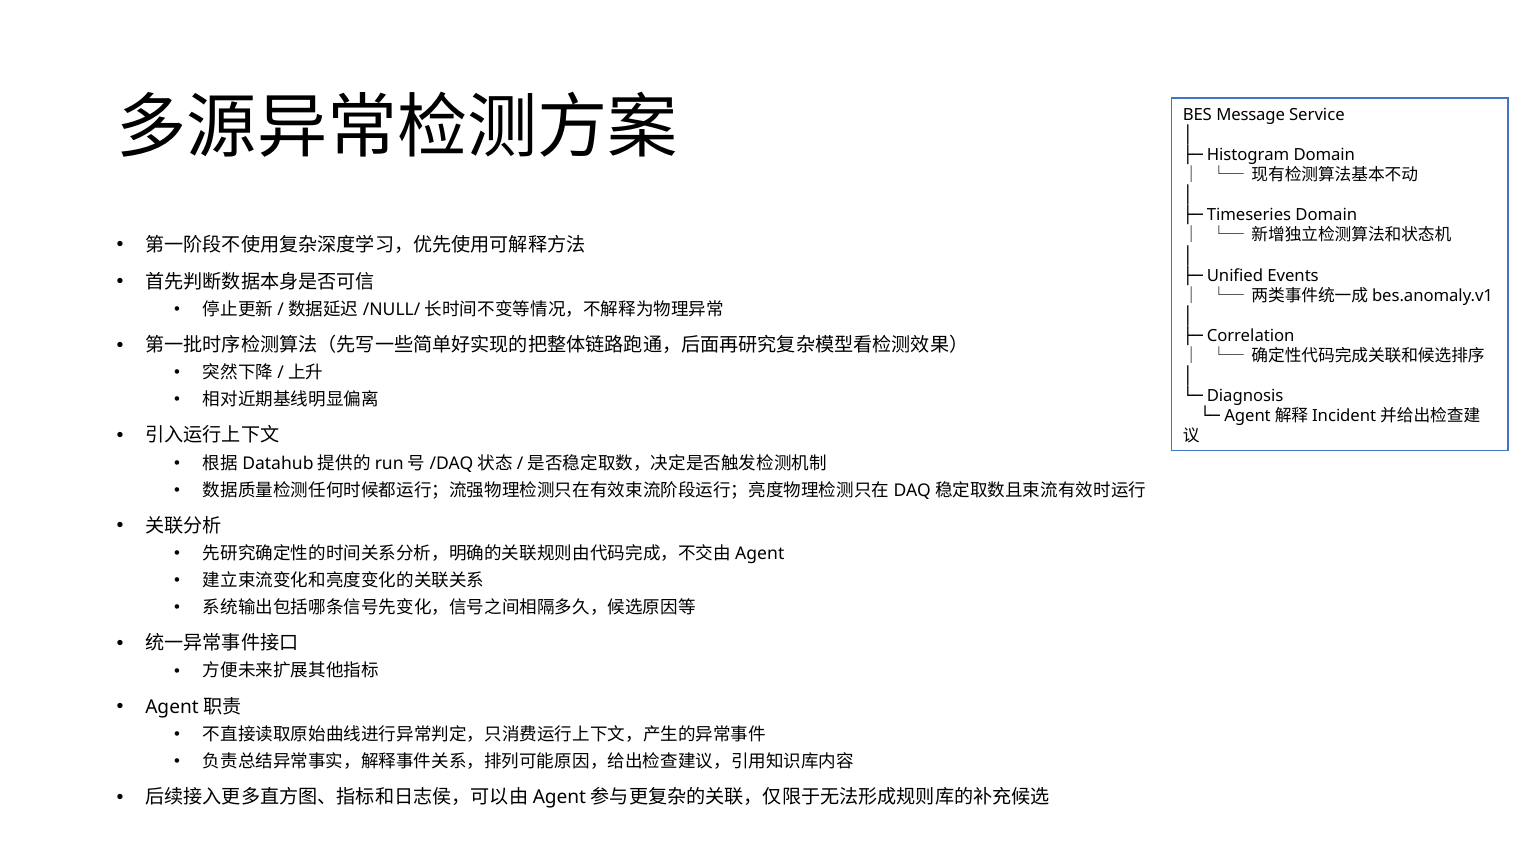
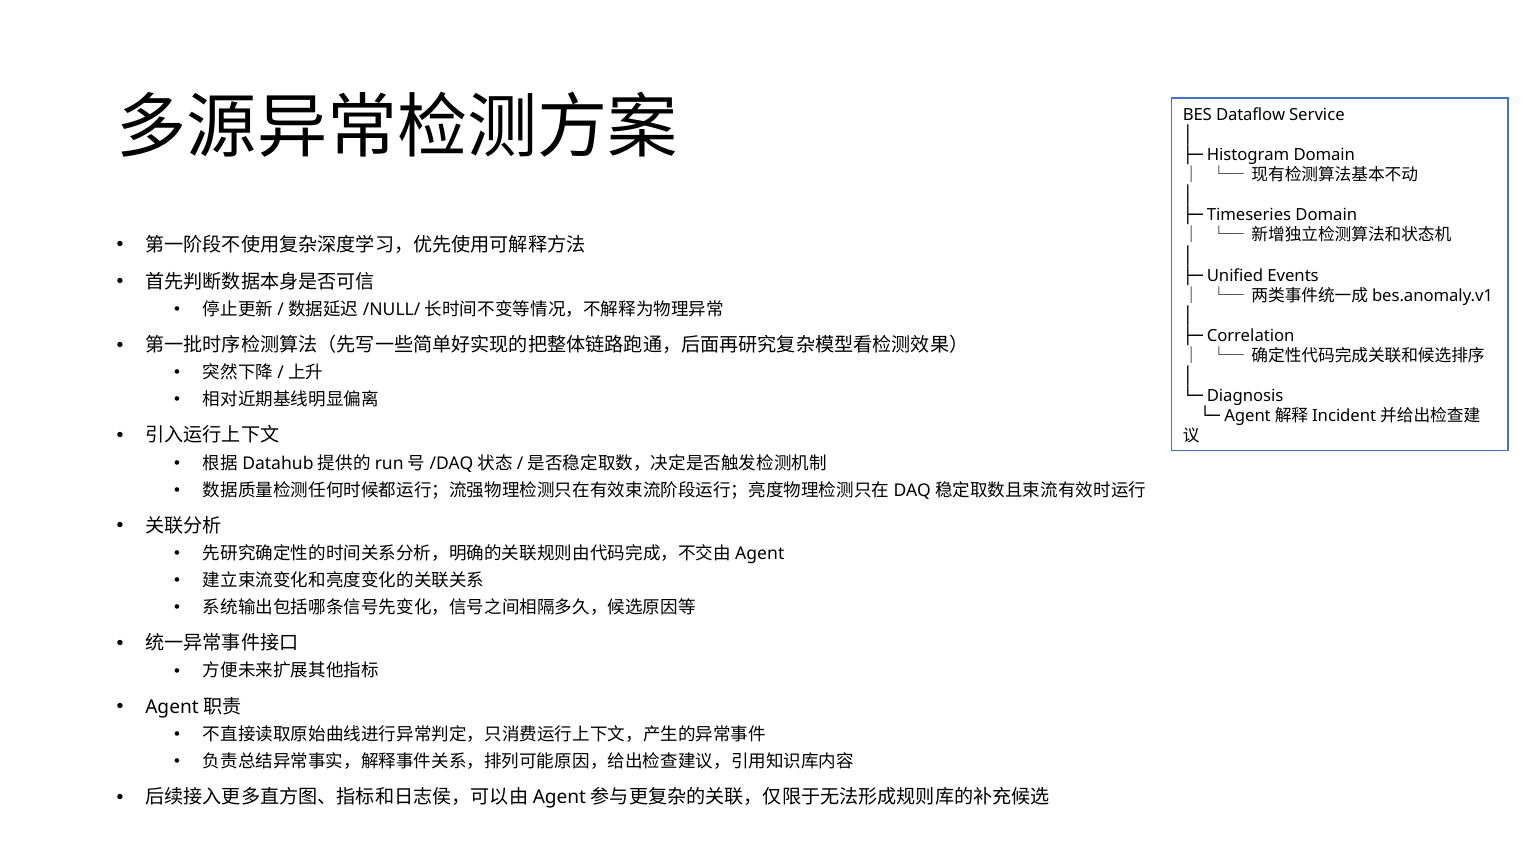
Message: Message -> Dataflow (1251, 115)
